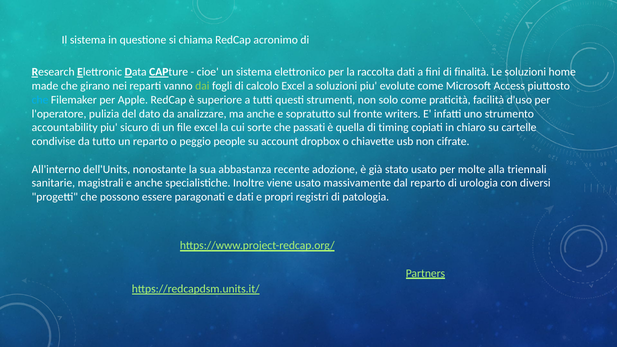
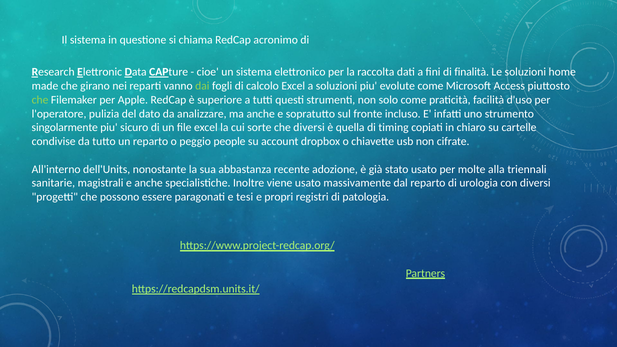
che colour: light blue -> light green (40, 100)
writers: writers -> incluso (403, 114)
accountability: accountability -> singolarmente (65, 128)
che passati: passati -> diversi (309, 128)
e dati: dati -> tesi (245, 197)
